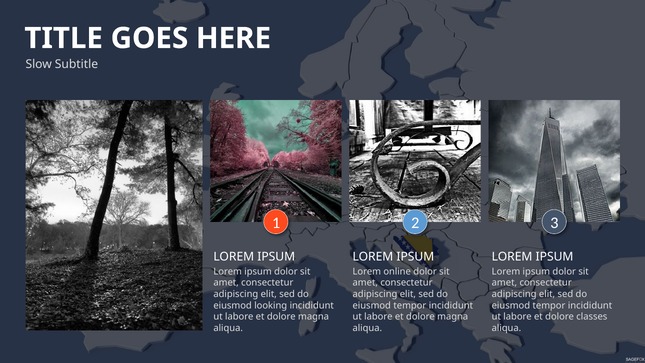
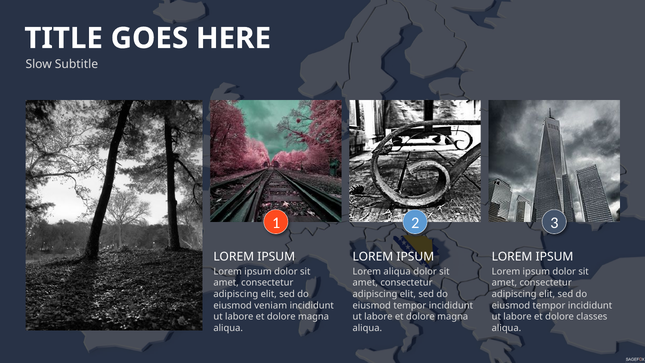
Lorem online: online -> aliqua (397, 271)
looking: looking -> veniam (271, 305)
